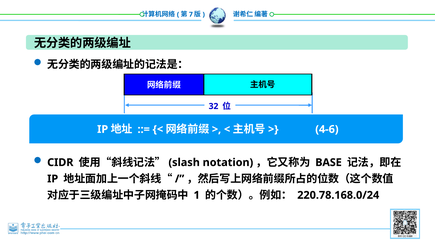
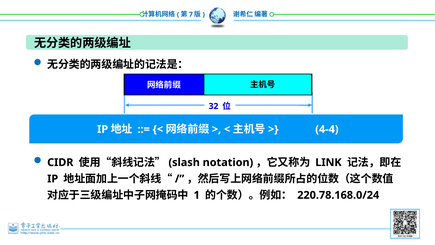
4-6: 4-6 -> 4-4 (327, 129)
BASE: BASE -> LINK (328, 162)
